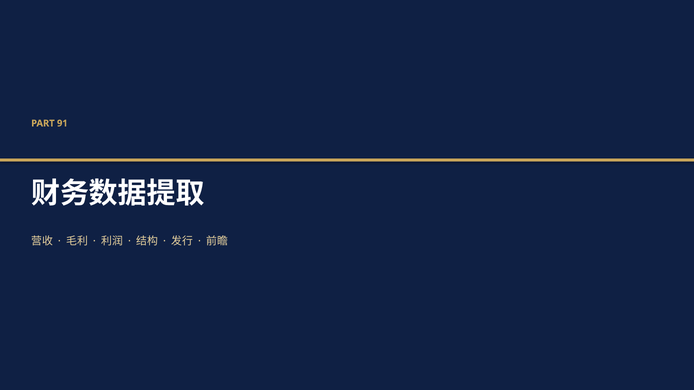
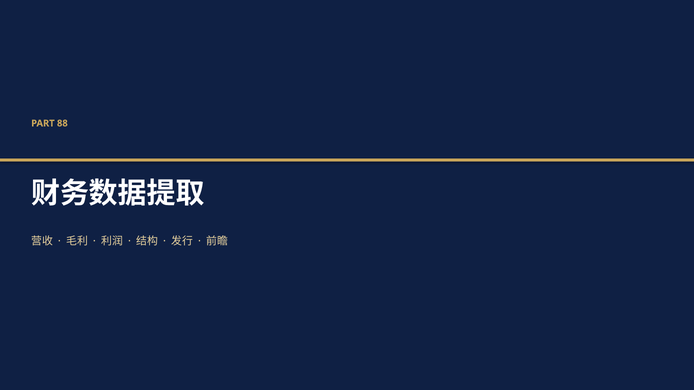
91: 91 -> 88 (62, 123)
